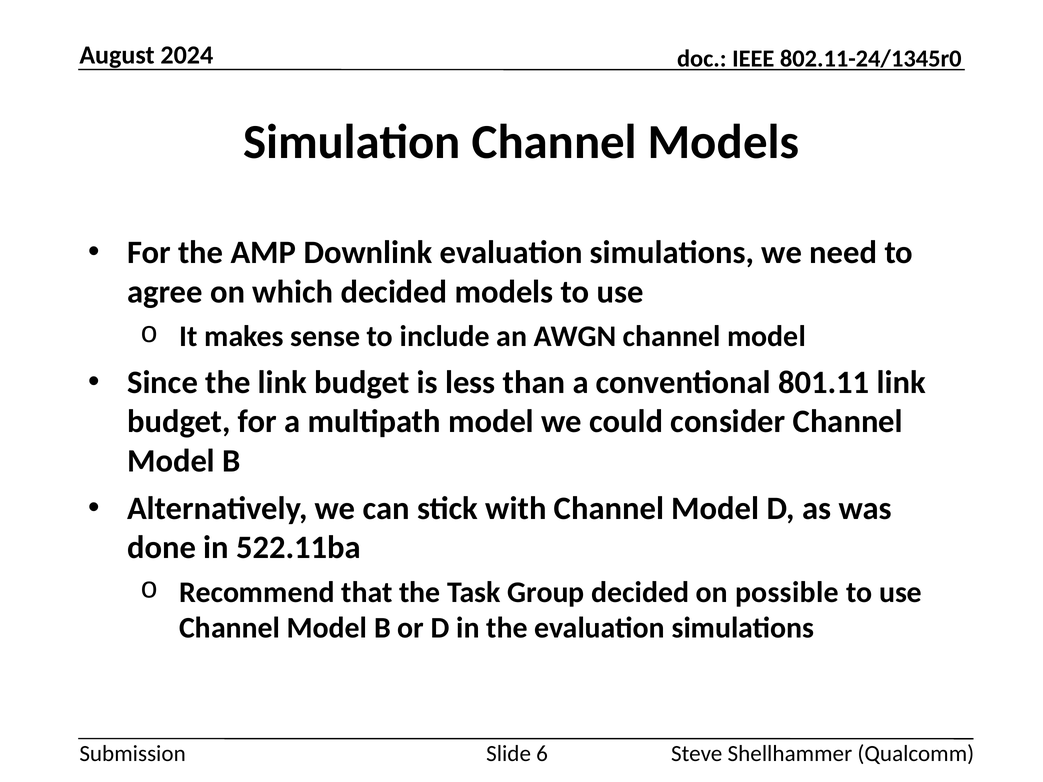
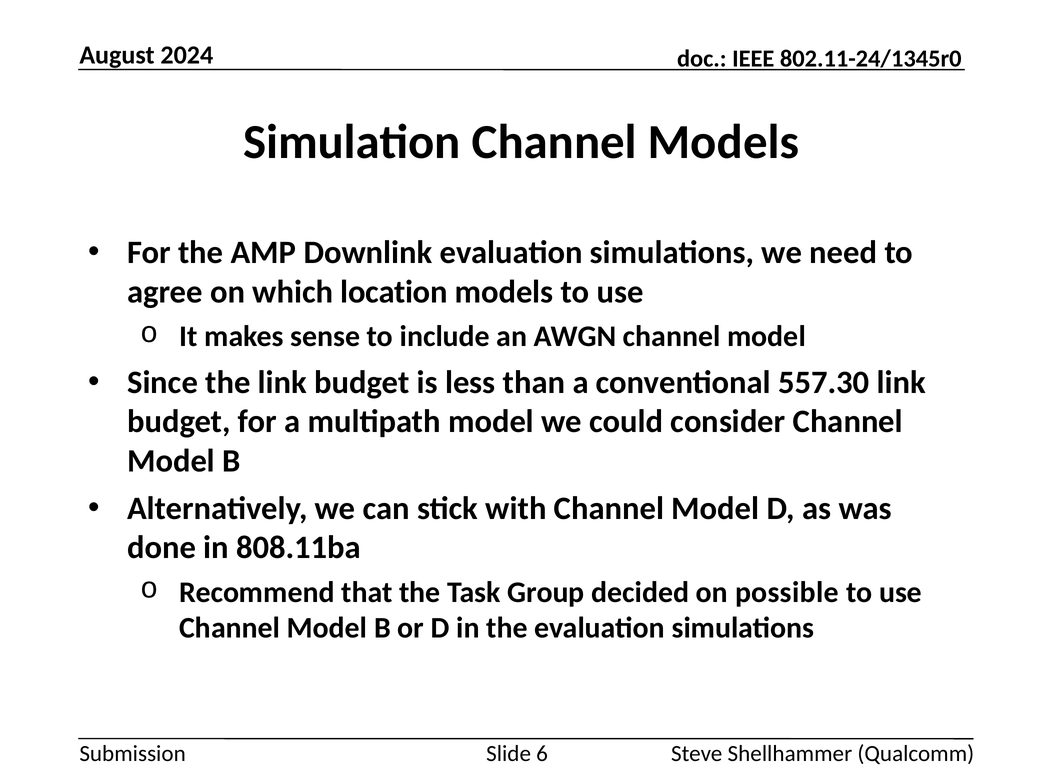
which decided: decided -> location (394, 292)
801.11: 801.11 -> 557.30 (824, 383)
522.11ba: 522.11ba -> 808.11ba (299, 548)
